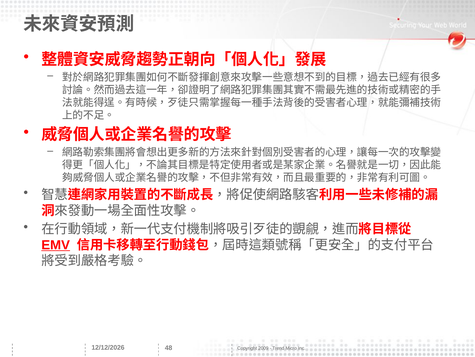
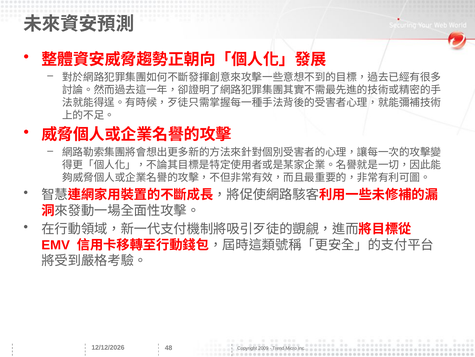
EMV underline: present -> none (56, 245)
